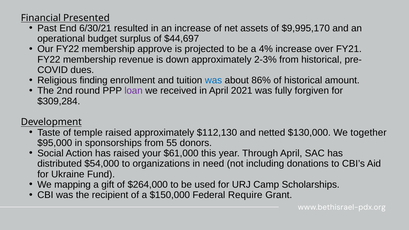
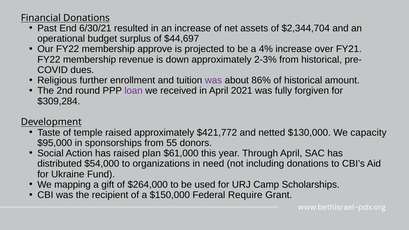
Financial Presented: Presented -> Donations (87, 18)
$9,995,170: $9,995,170 -> $2,344,704 (306, 28)
finding: finding -> further (94, 80)
was colour: blue -> purple (213, 80)
$112,130: $112,130 -> $421,772 (217, 133)
together: together -> capacity (369, 133)
your: your -> plan (152, 153)
